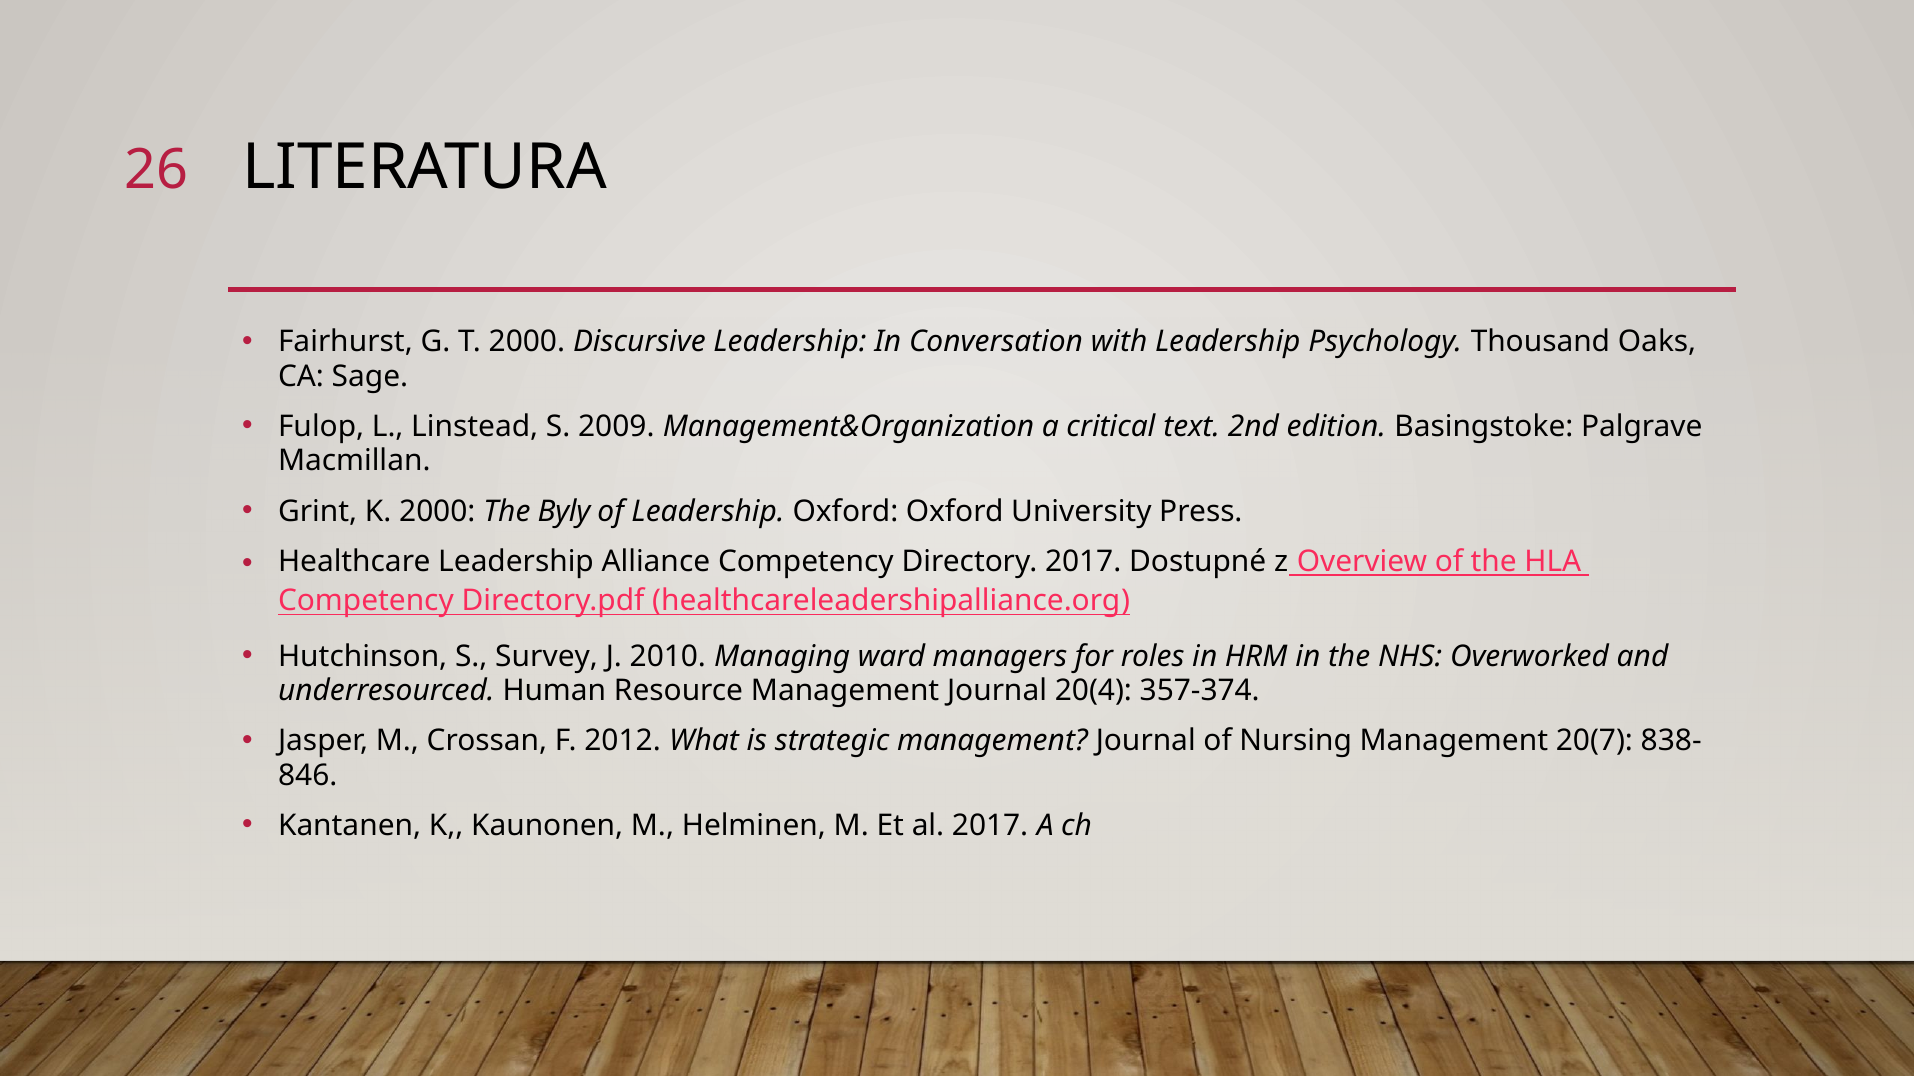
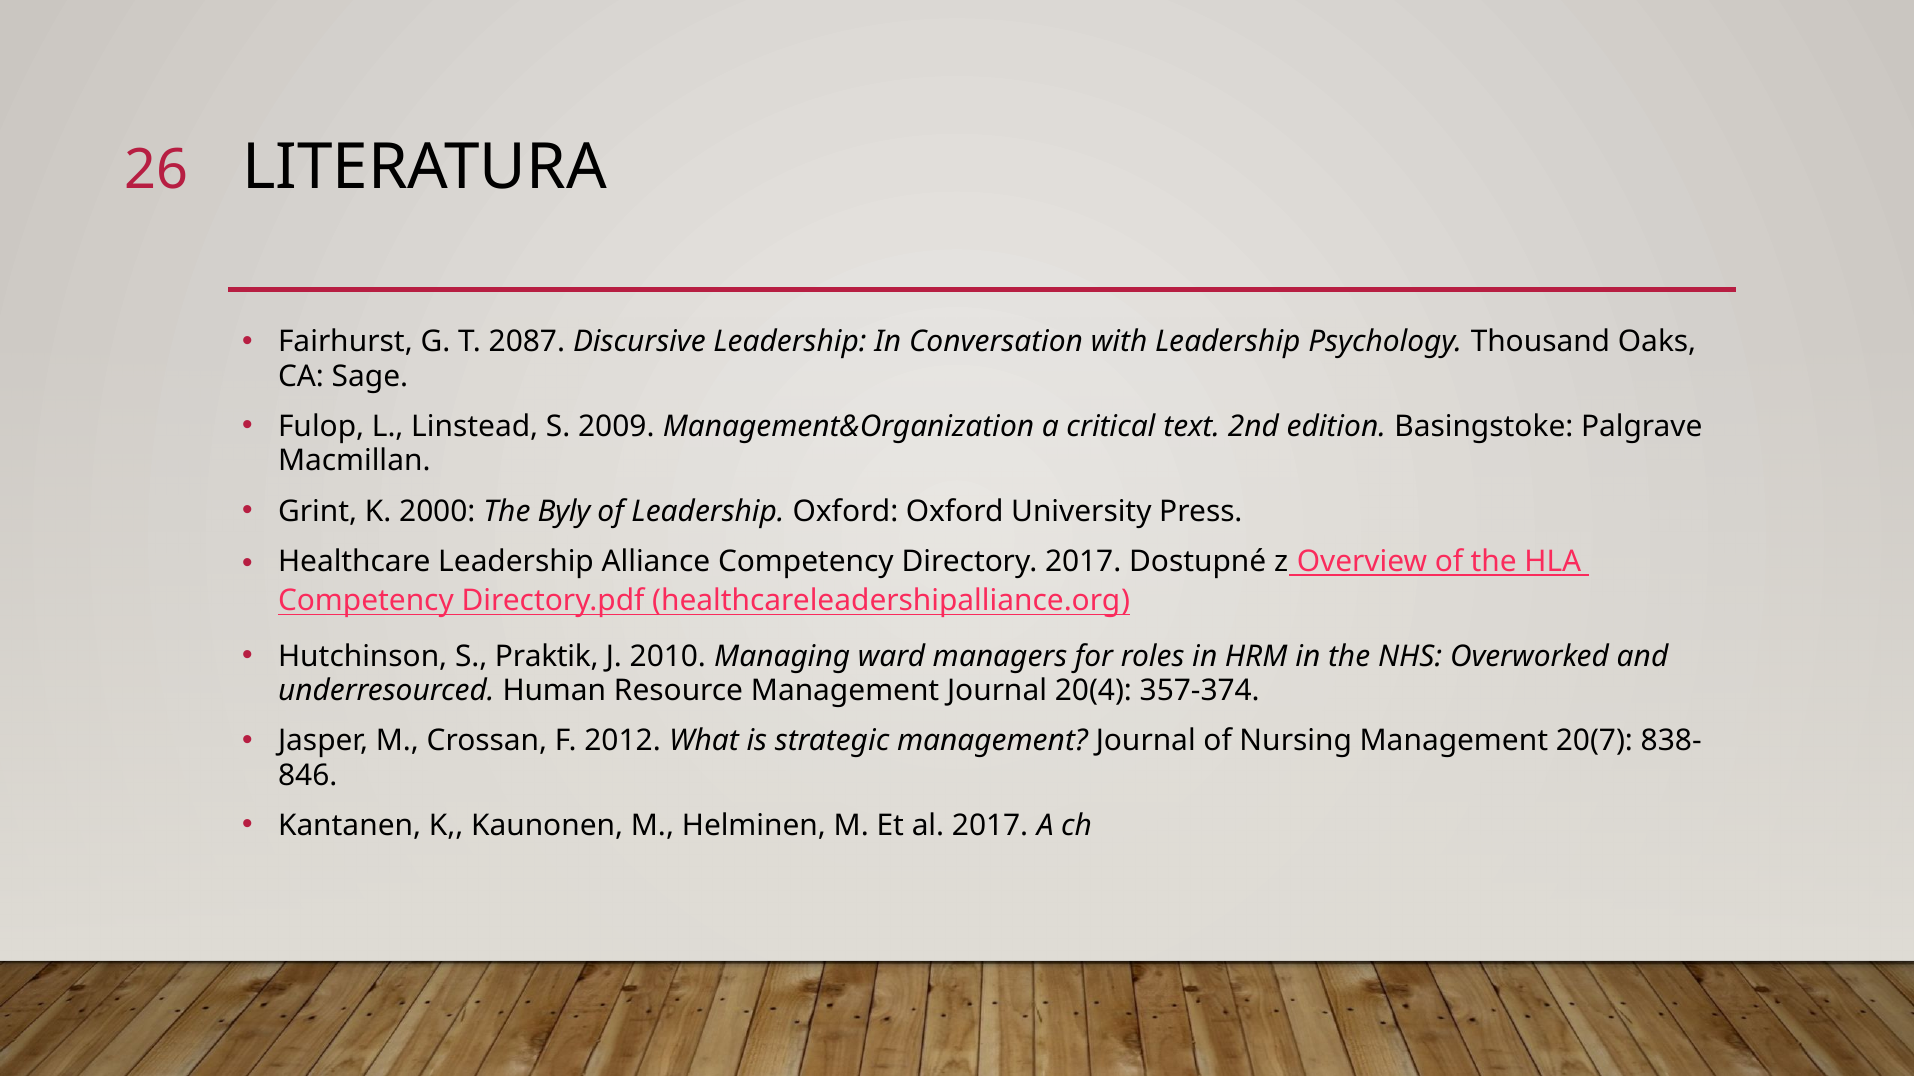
T 2000: 2000 -> 2087 (527, 342)
Survey: Survey -> Praktik (547, 657)
